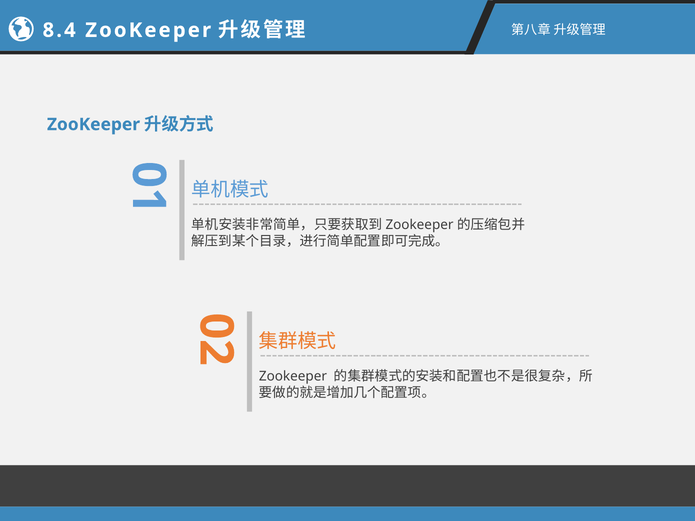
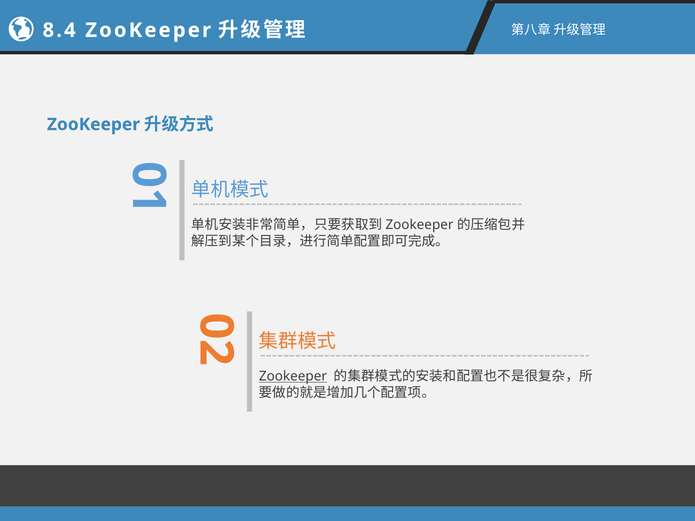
Zookeeper underline: none -> present (293, 377)
